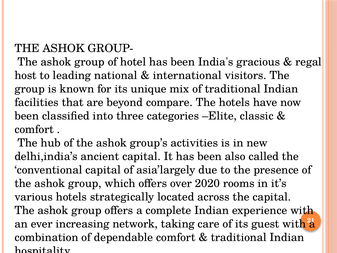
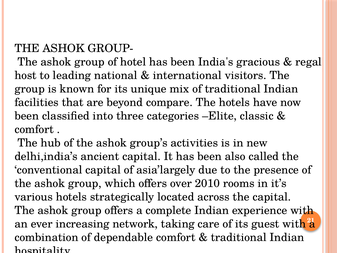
2020: 2020 -> 2010 (207, 183)
